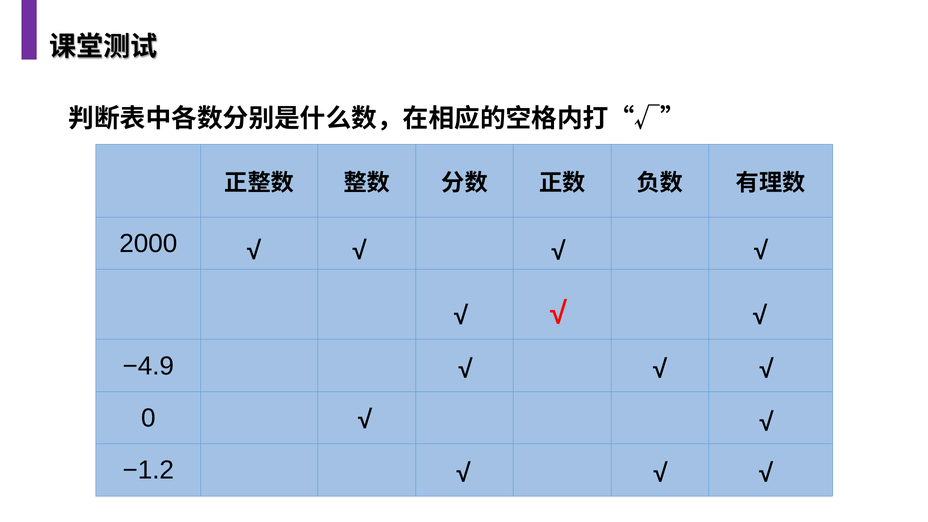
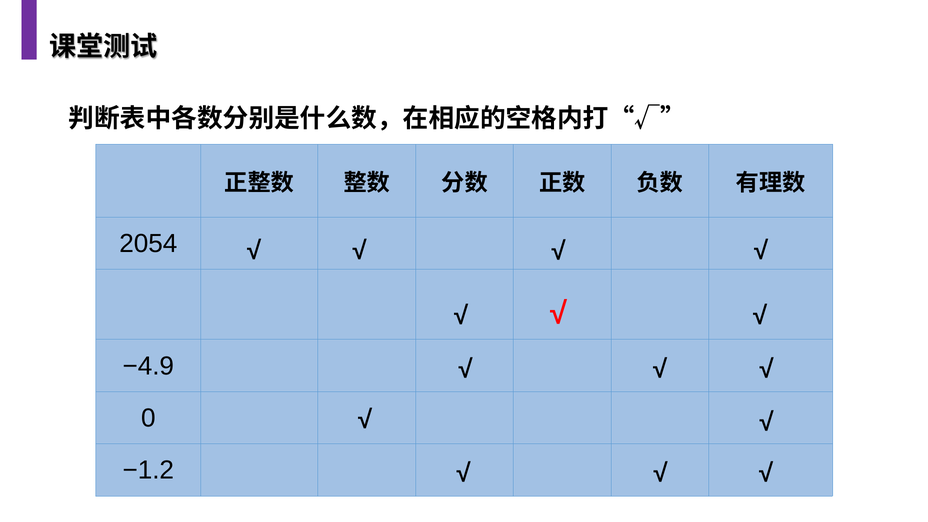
2000: 2000 -> 2054 (148, 244)
